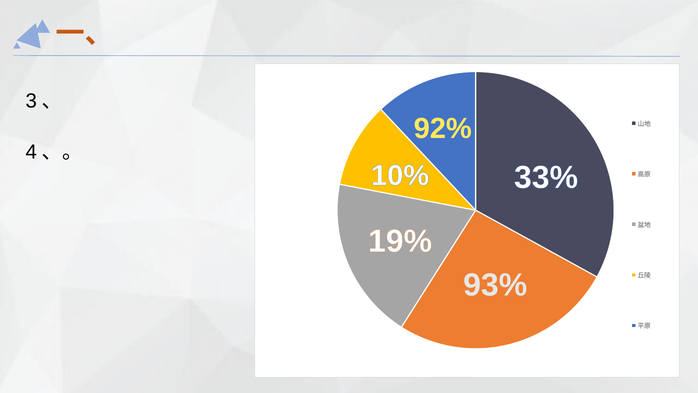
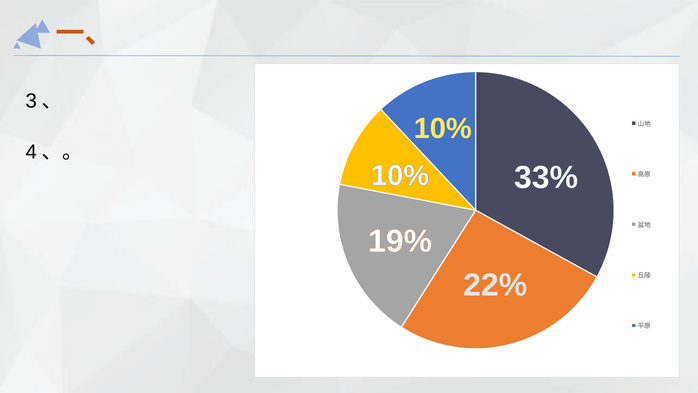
92%: 92% -> 10% (443, 129)
93%: 93% -> 22% (495, 285)
